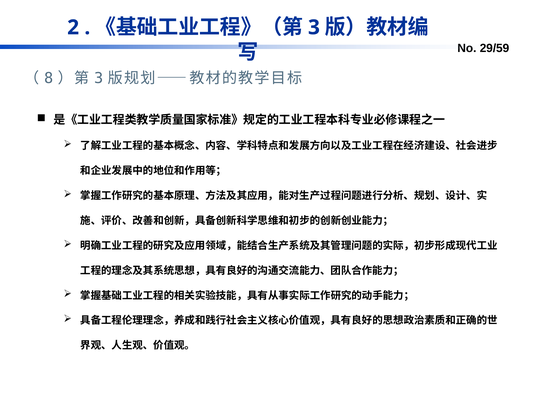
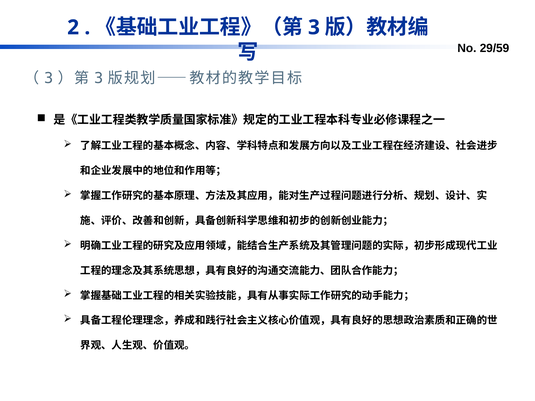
8: 8 -> 3 (49, 78)
